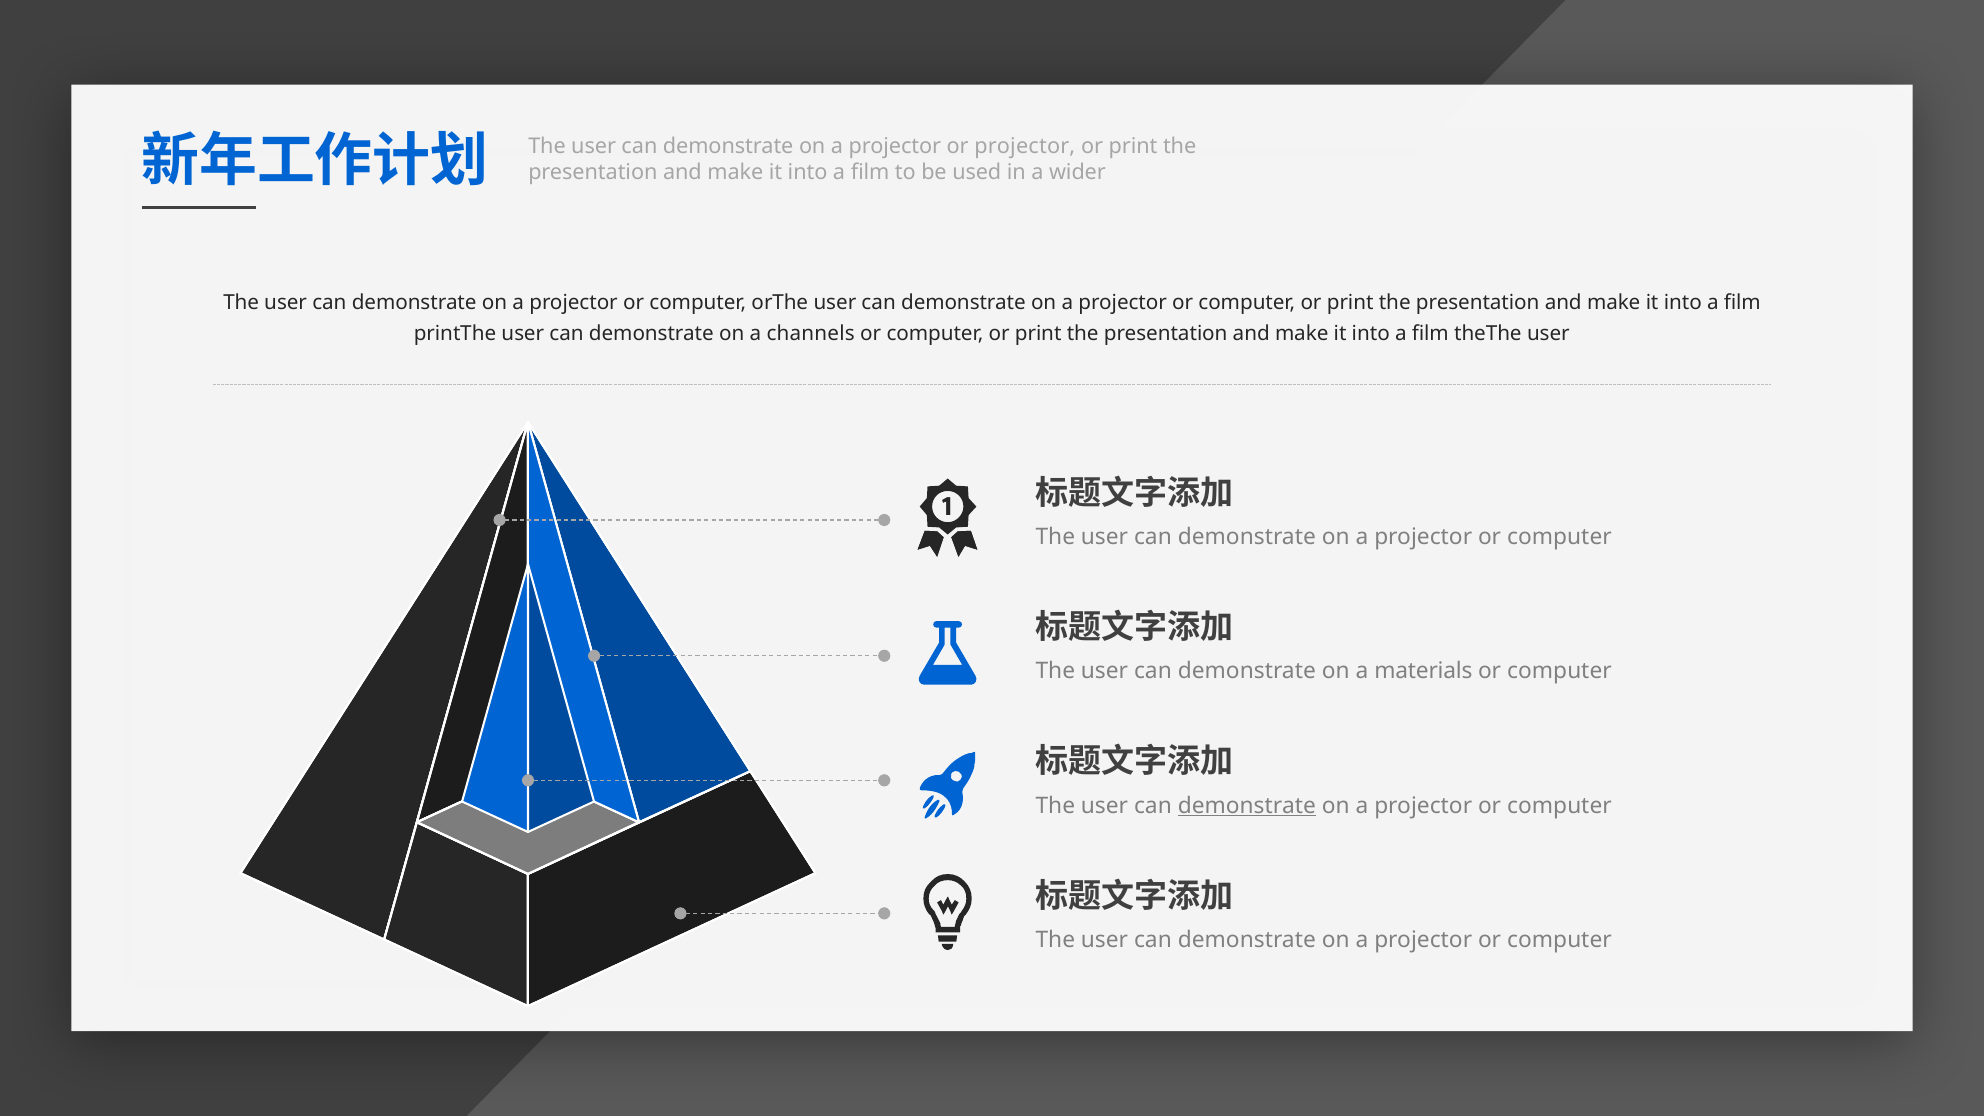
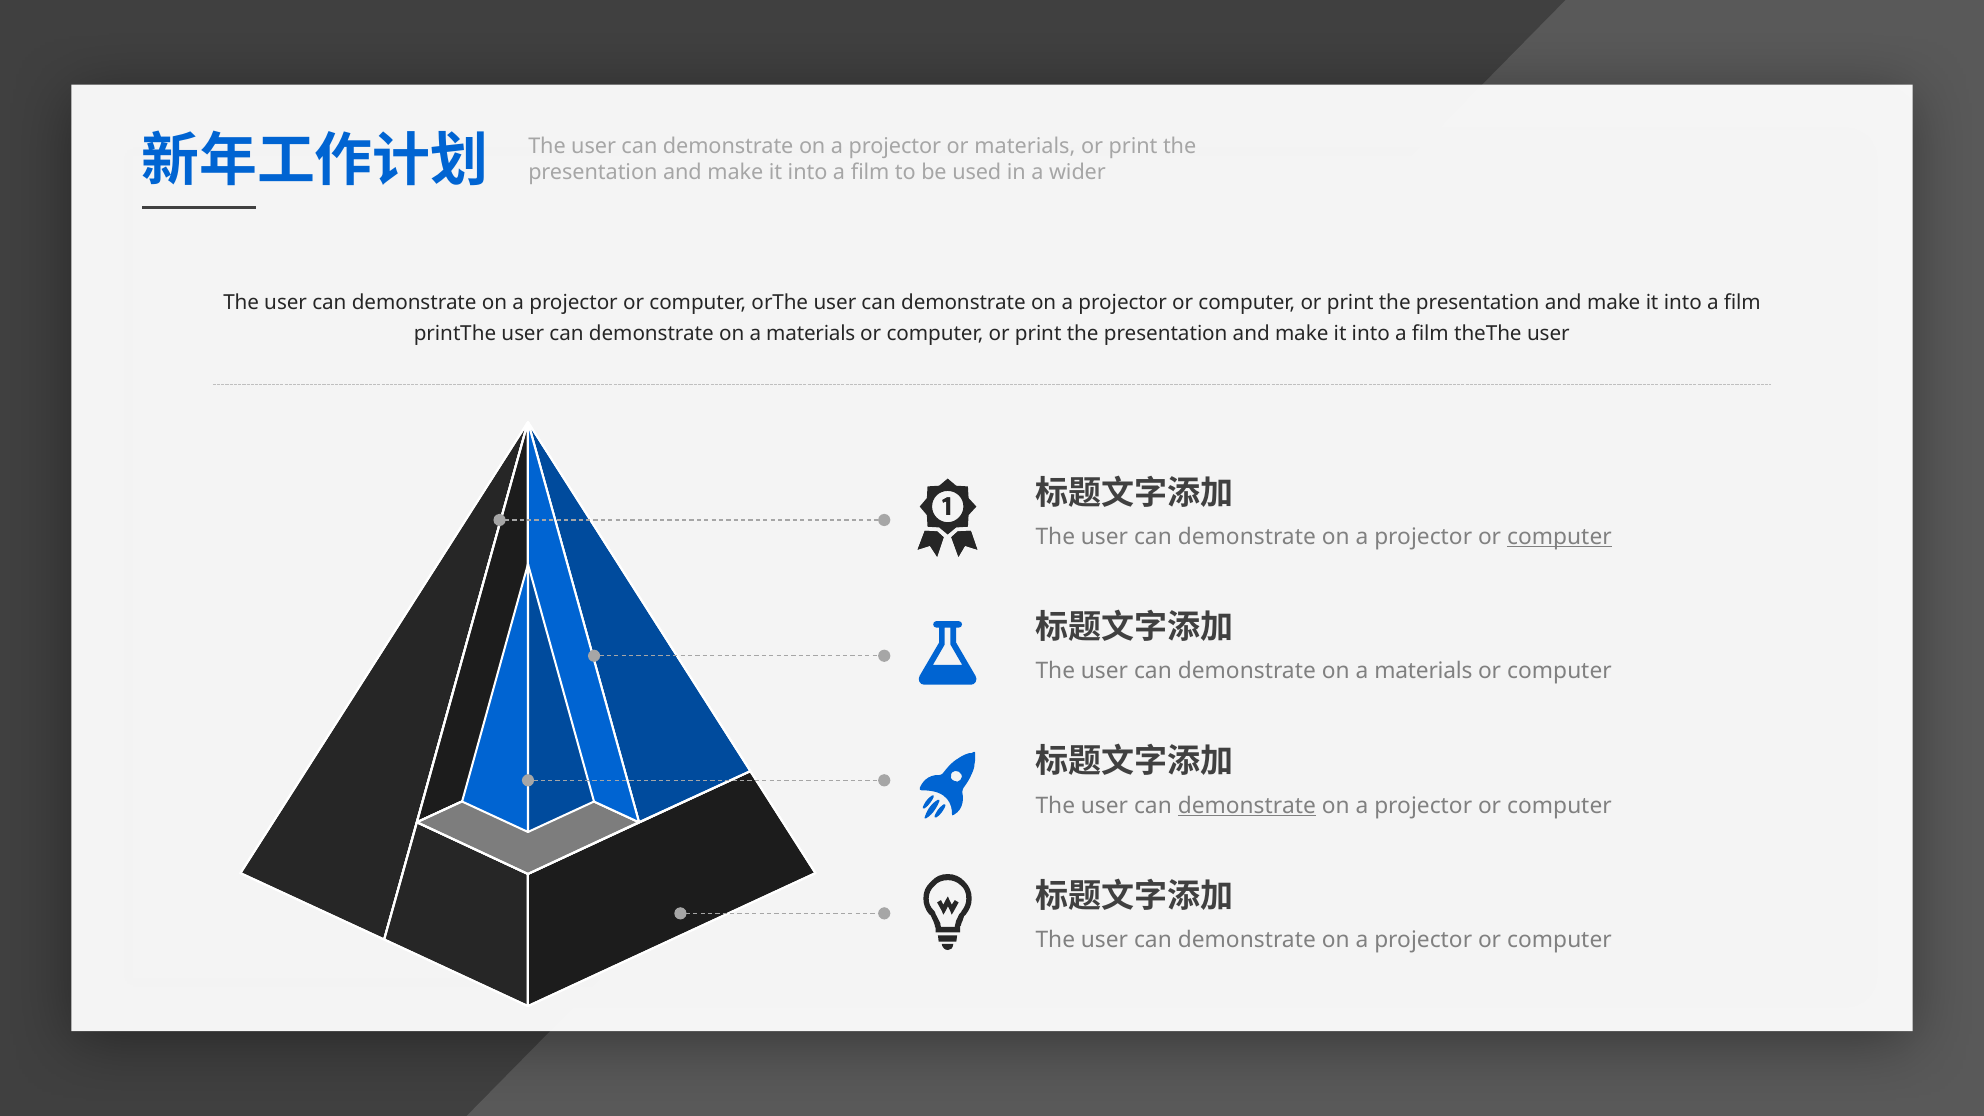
or projector: projector -> materials (1025, 146)
channels: channels -> materials (811, 334)
computer underline: none -> present (1559, 537)
